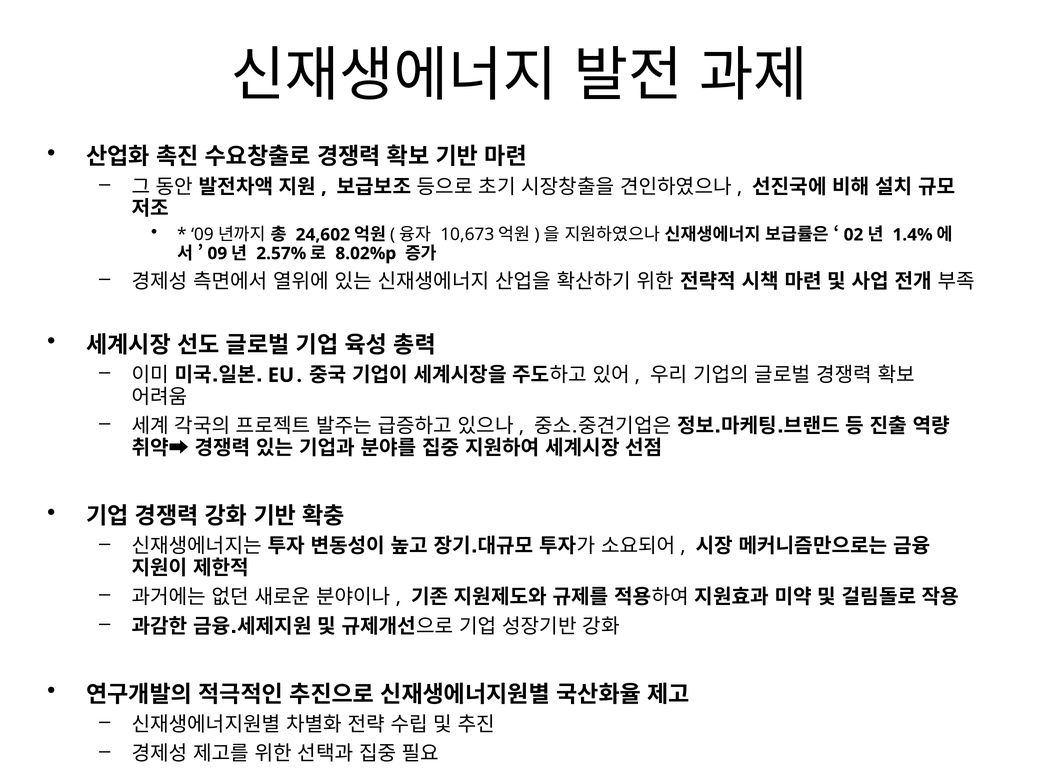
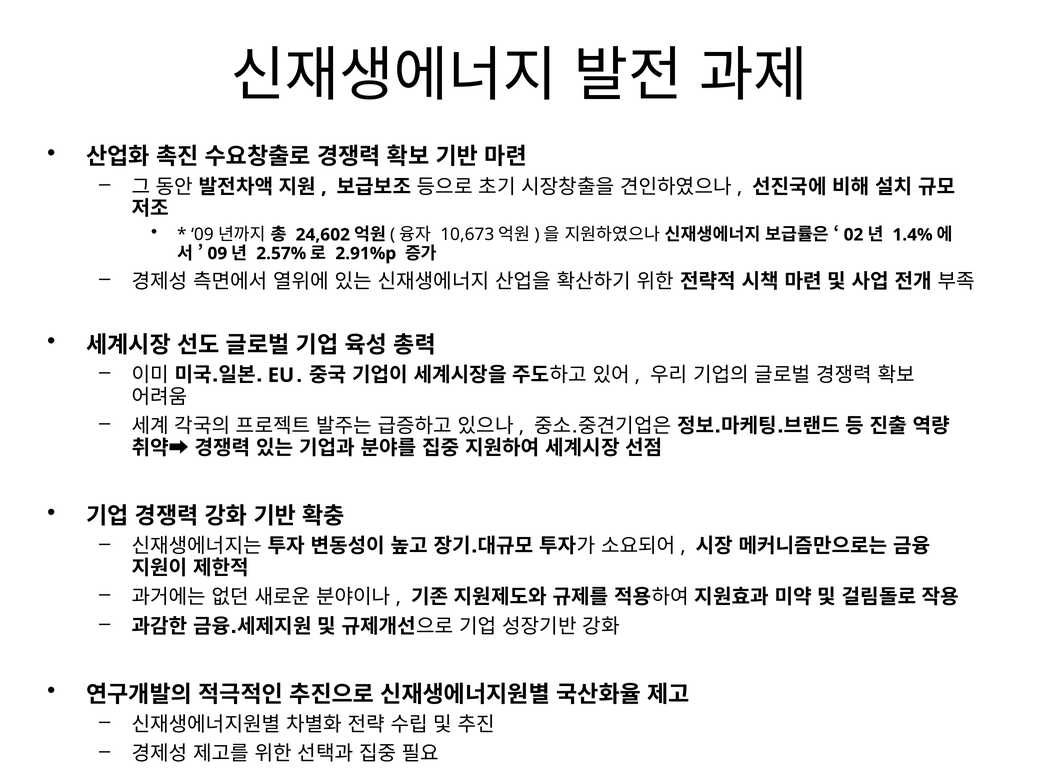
8.02%p: 8.02%p -> 2.91%p (366, 254)
